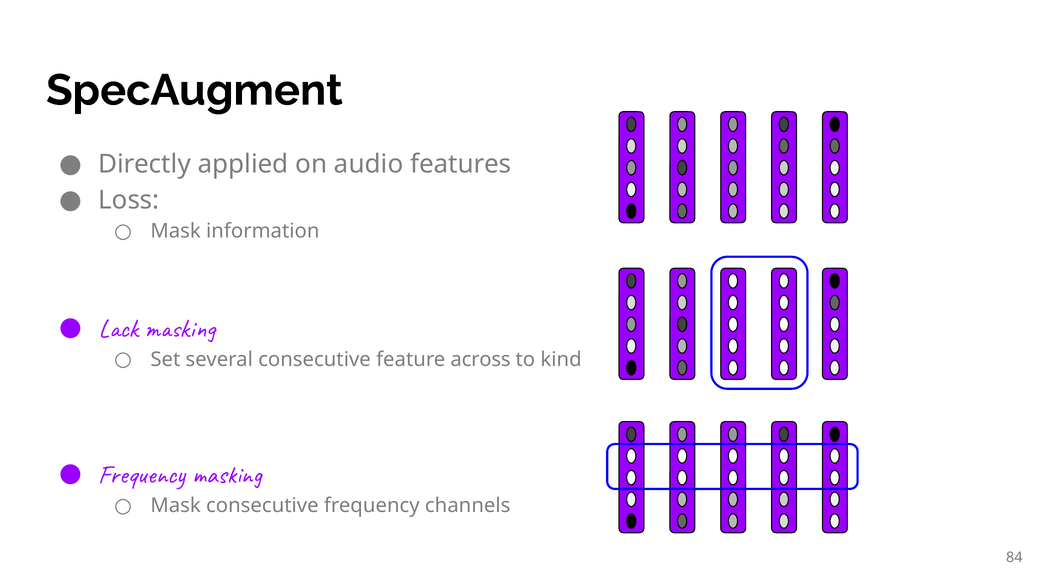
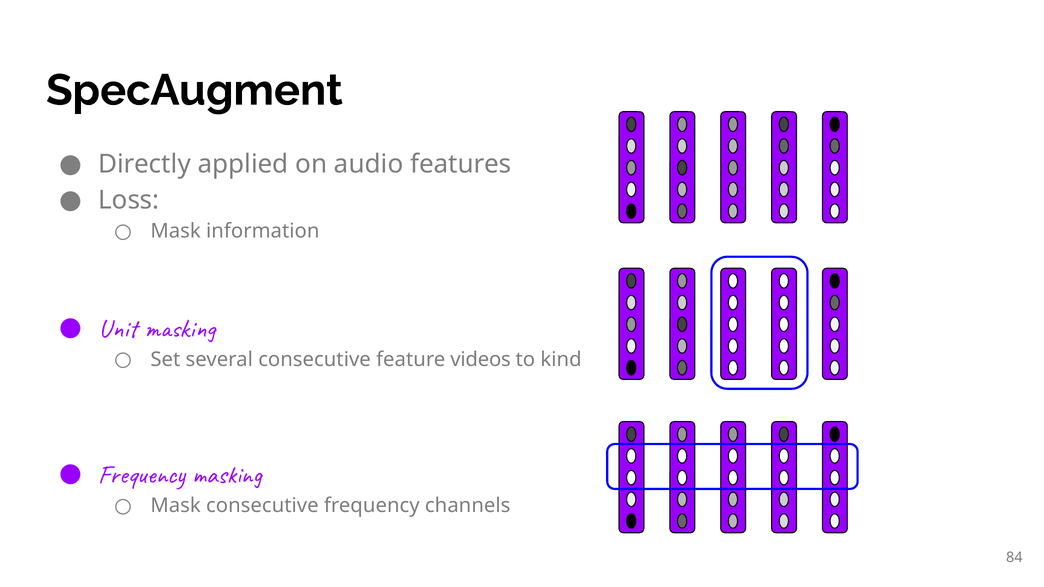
Lack: Lack -> Unit (118, 329)
across: across -> videos (481, 360)
